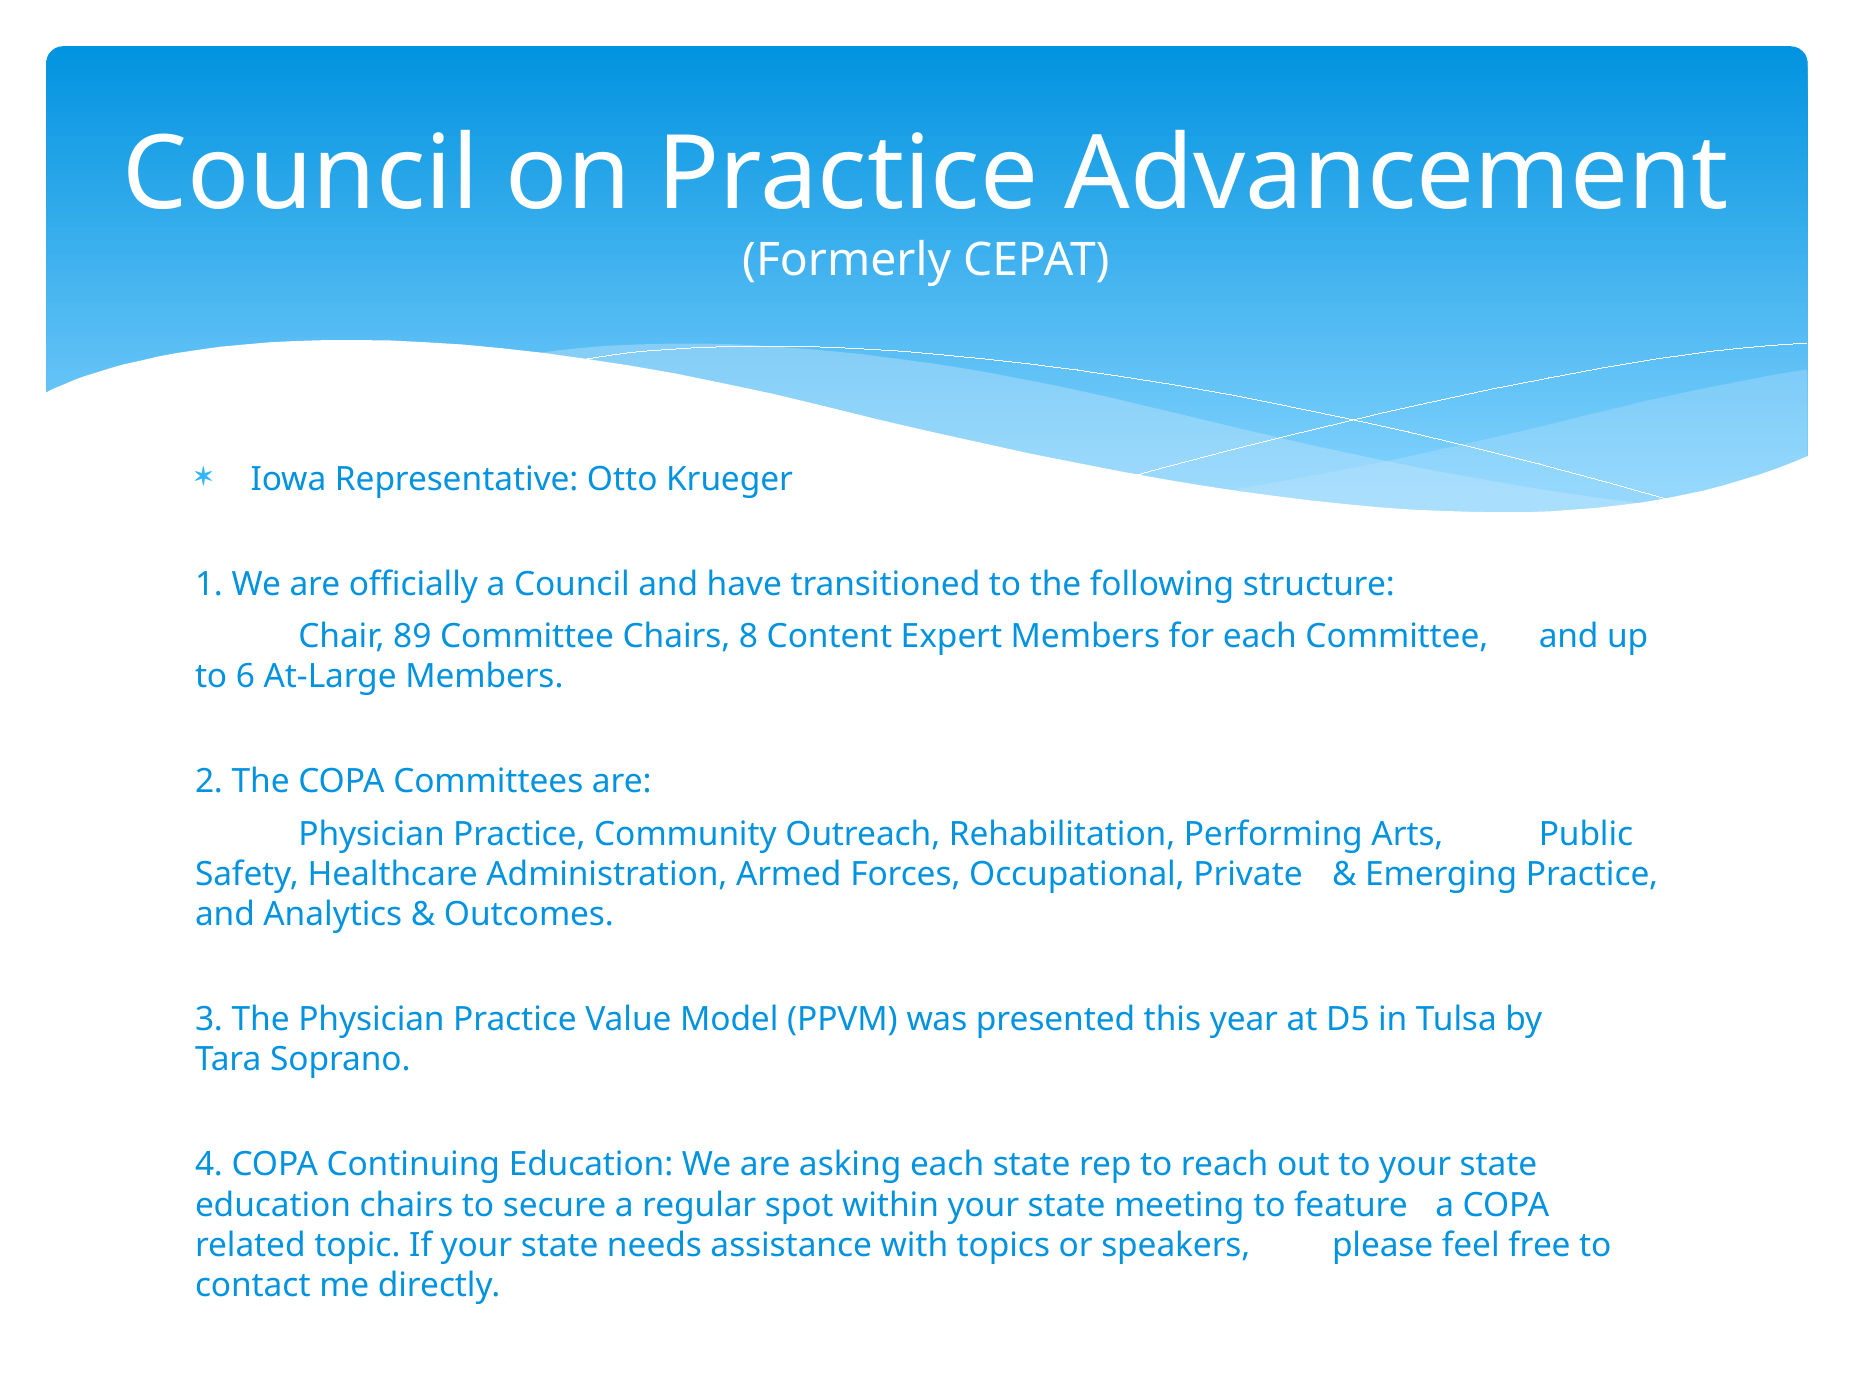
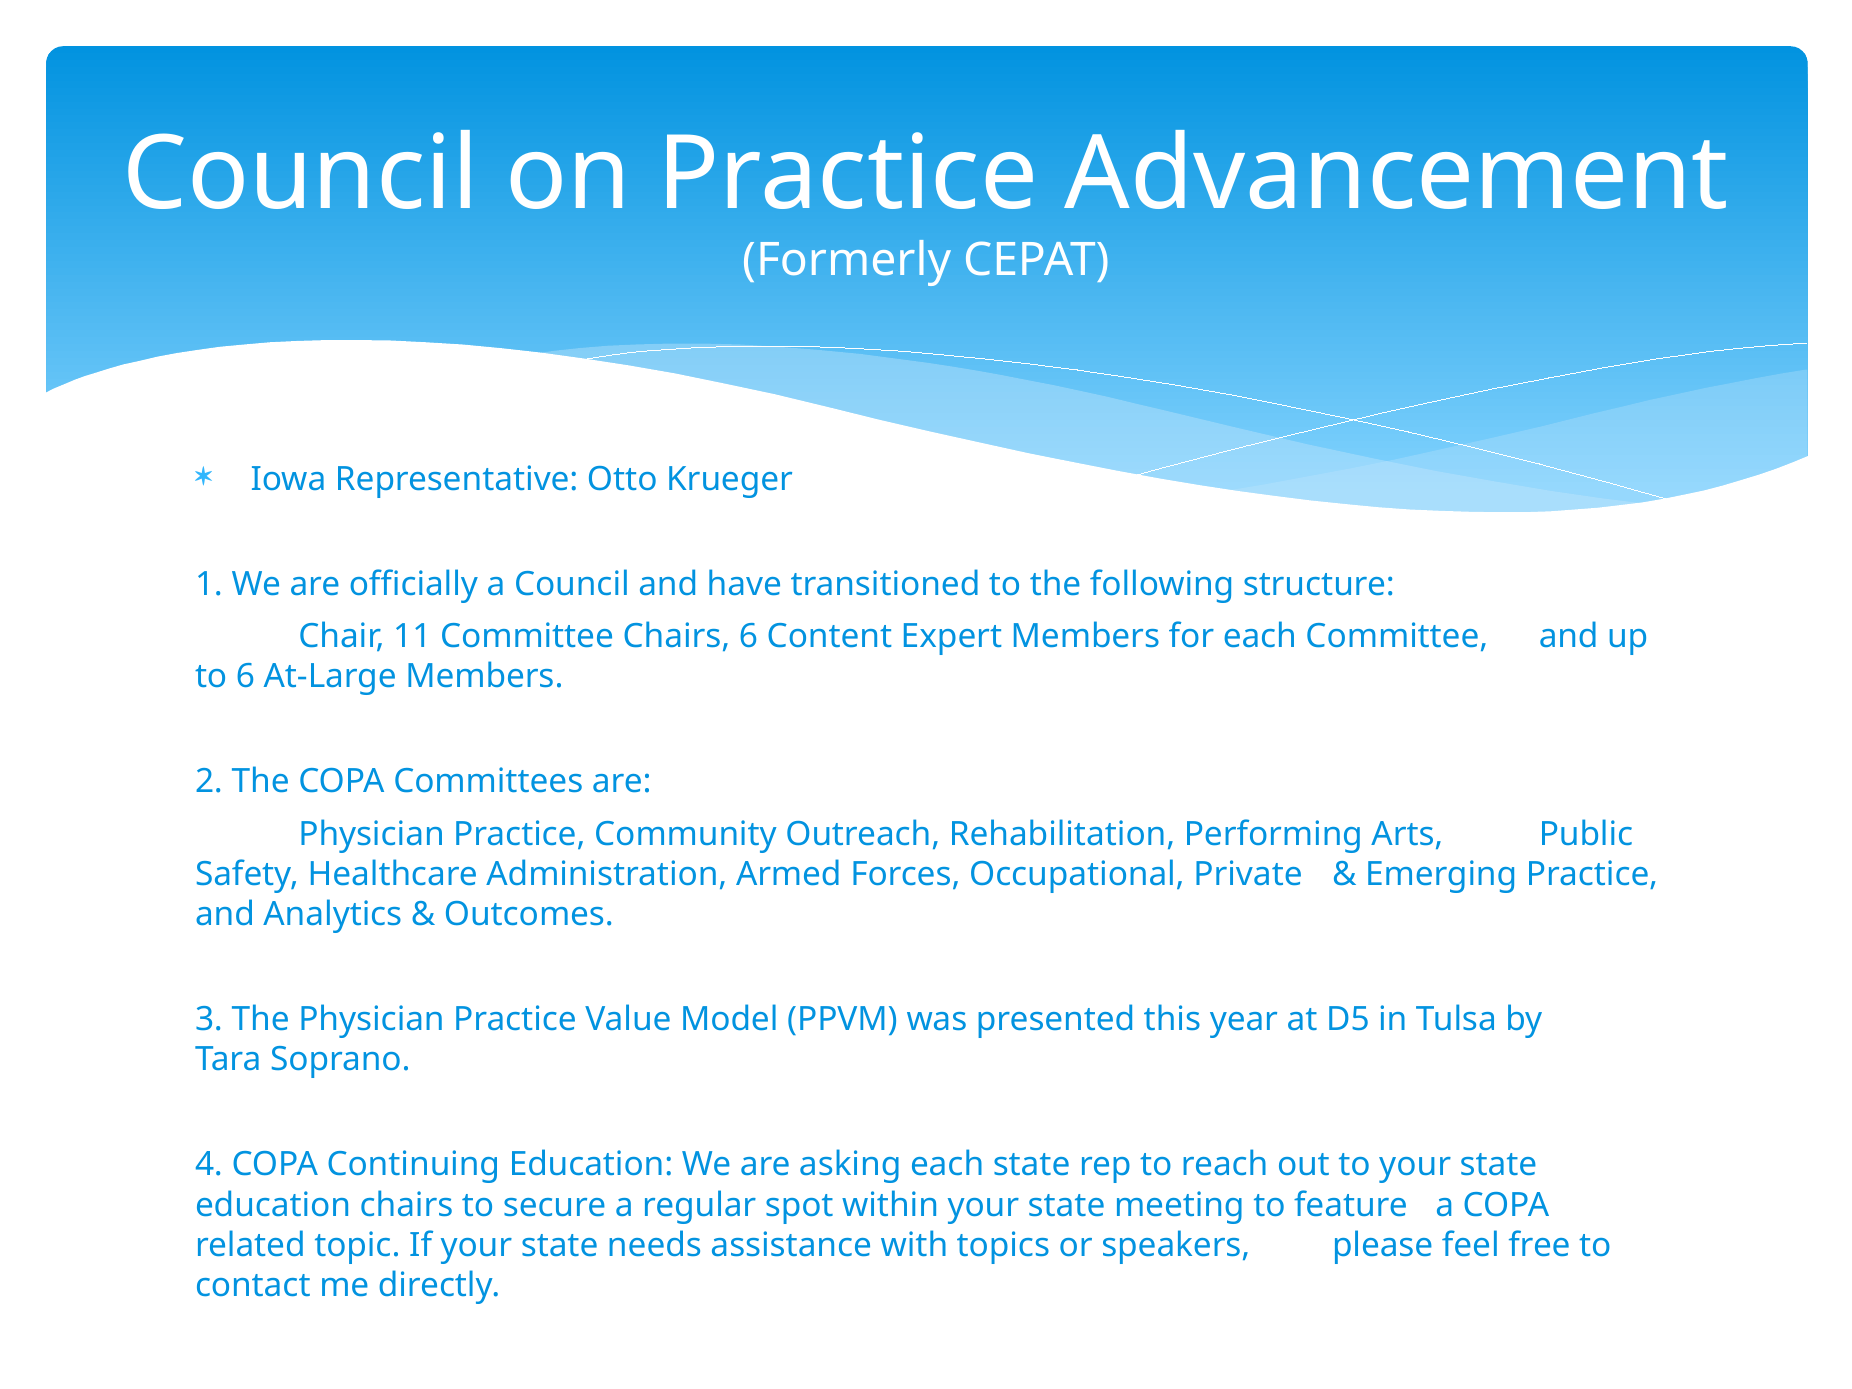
89: 89 -> 11 (412, 637)
Chairs 8: 8 -> 6 (749, 637)
